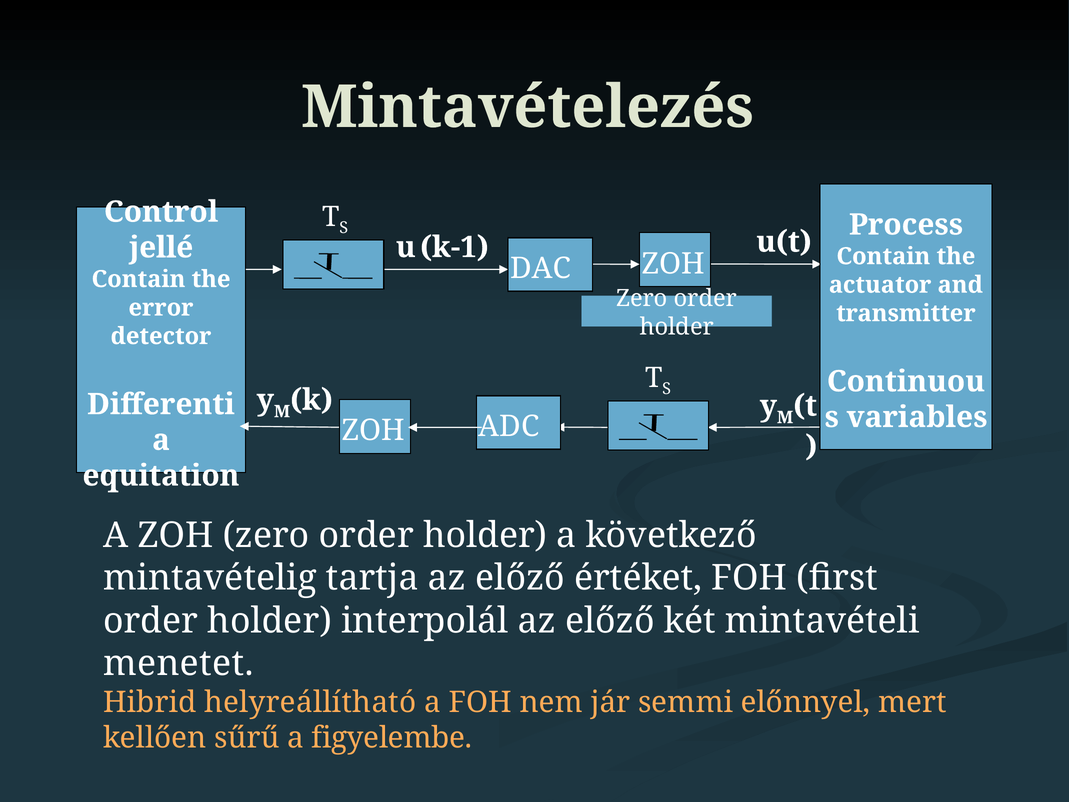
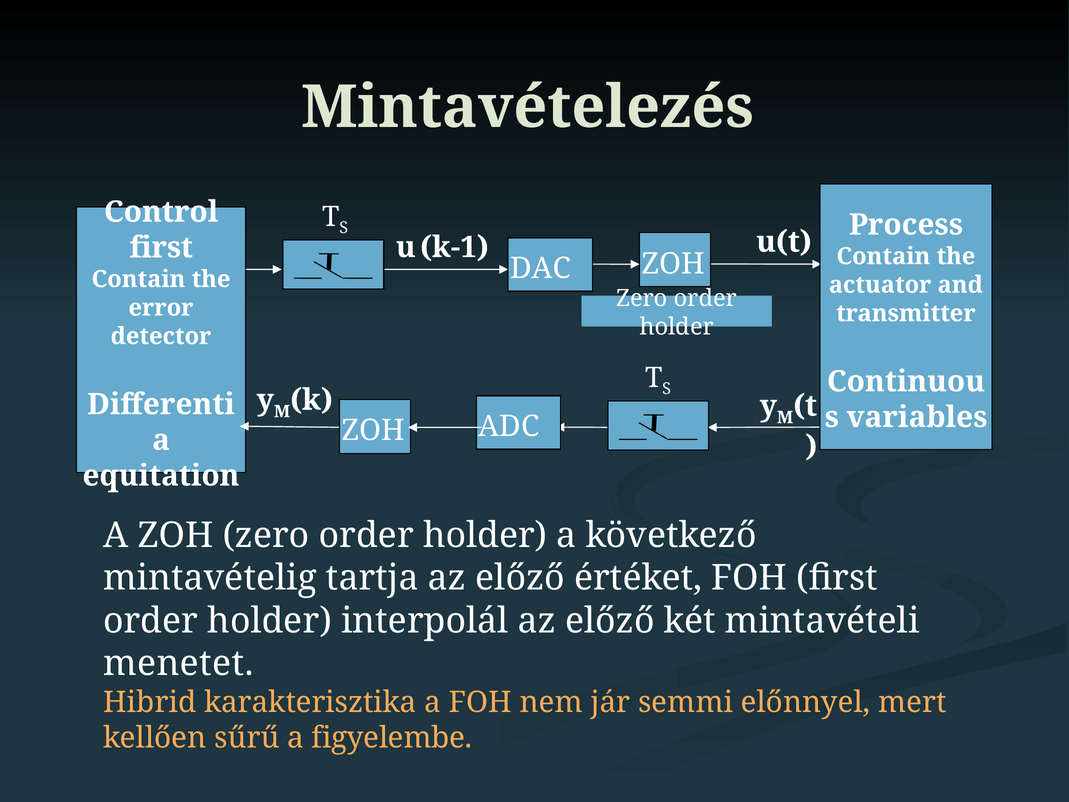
jellé: jellé -> first (161, 248)
helyreállítható: helyreállítható -> karakterisztika (310, 702)
